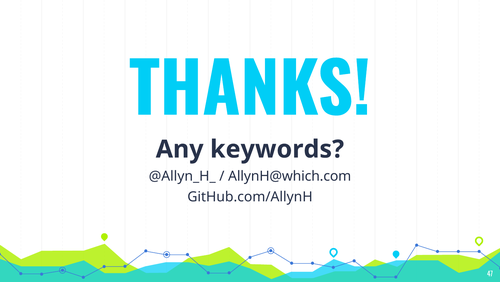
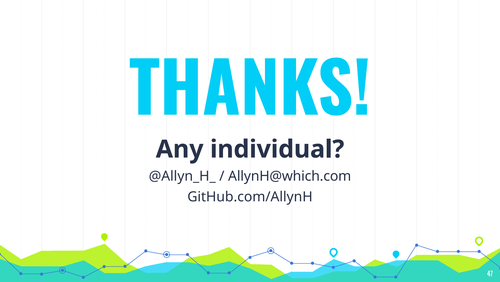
keywords: keywords -> individual (277, 149)
